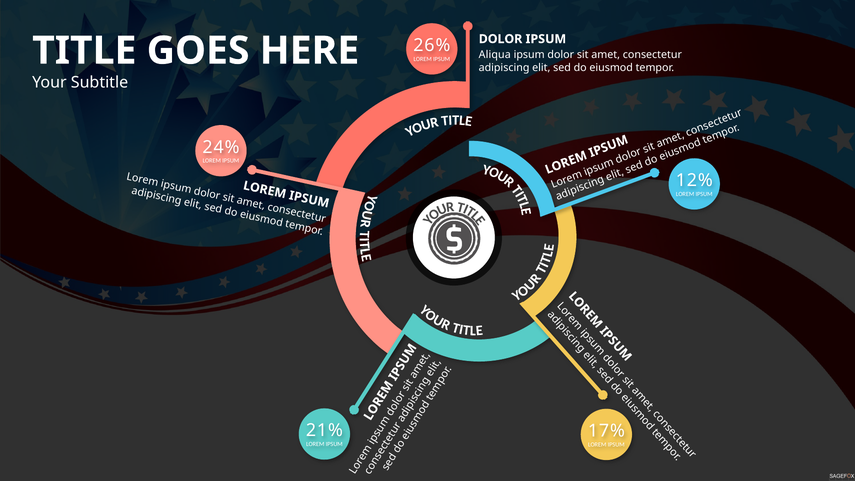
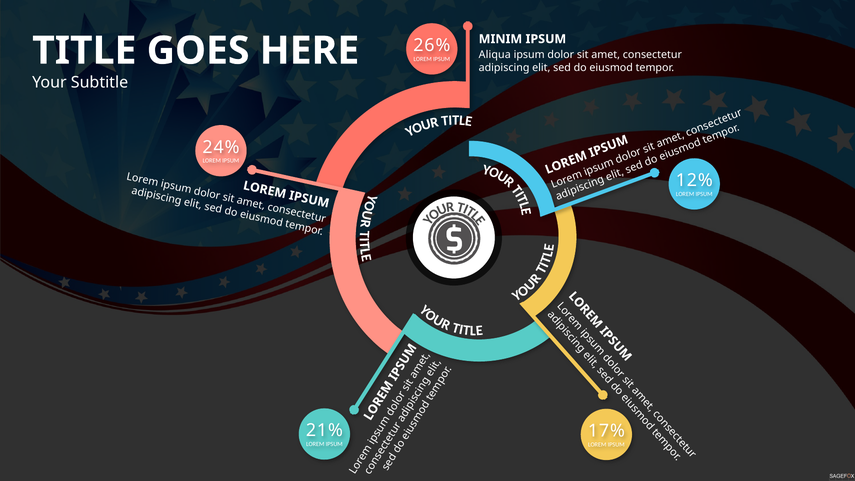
DOLOR: DOLOR -> MINIM (500, 39)
